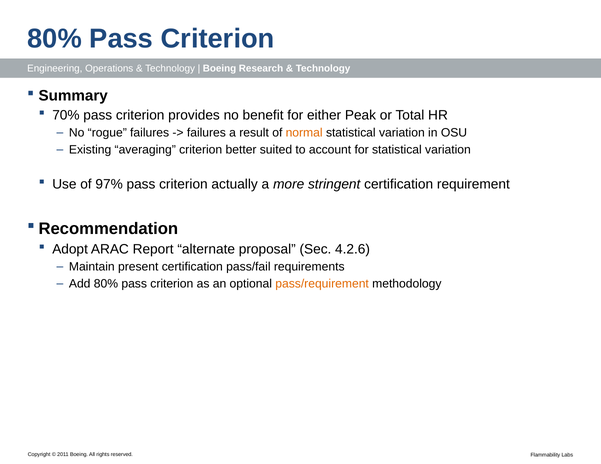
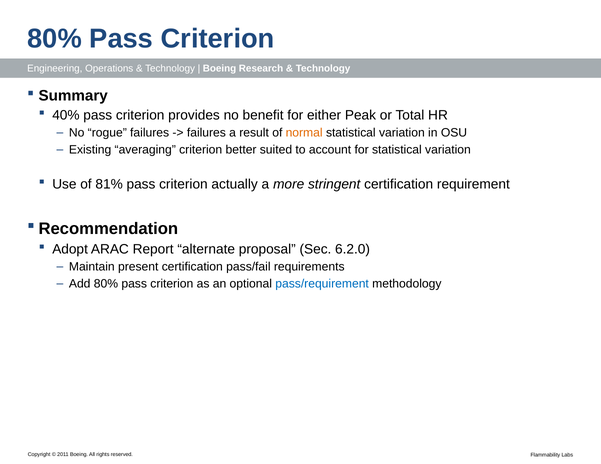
70%: 70% -> 40% (66, 116)
97%: 97% -> 81% (109, 185)
4.2.6: 4.2.6 -> 6.2.0 (353, 250)
pass/requirement colour: orange -> blue (322, 284)
